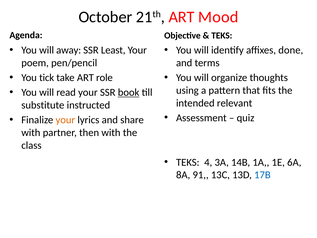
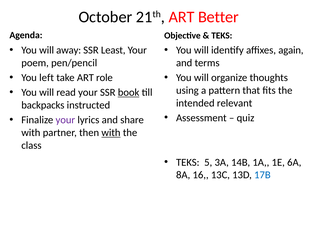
Mood: Mood -> Better (218, 17)
done: done -> again (291, 50)
tick: tick -> left (47, 78)
substitute: substitute -> backpacks (43, 105)
your colour: orange -> purple (65, 120)
with underline: none -> present (111, 133)
4: 4 -> 5 (208, 162)
91: 91 -> 16 (201, 175)
